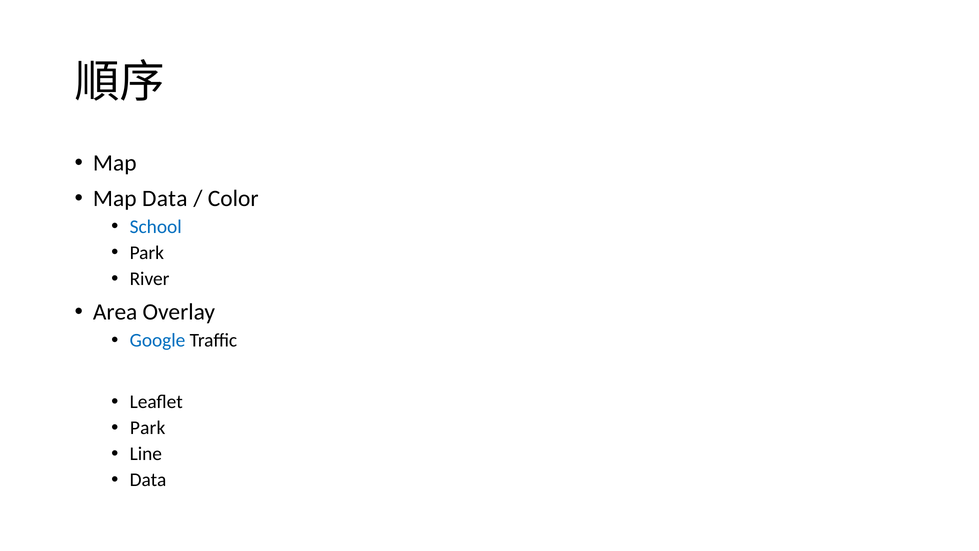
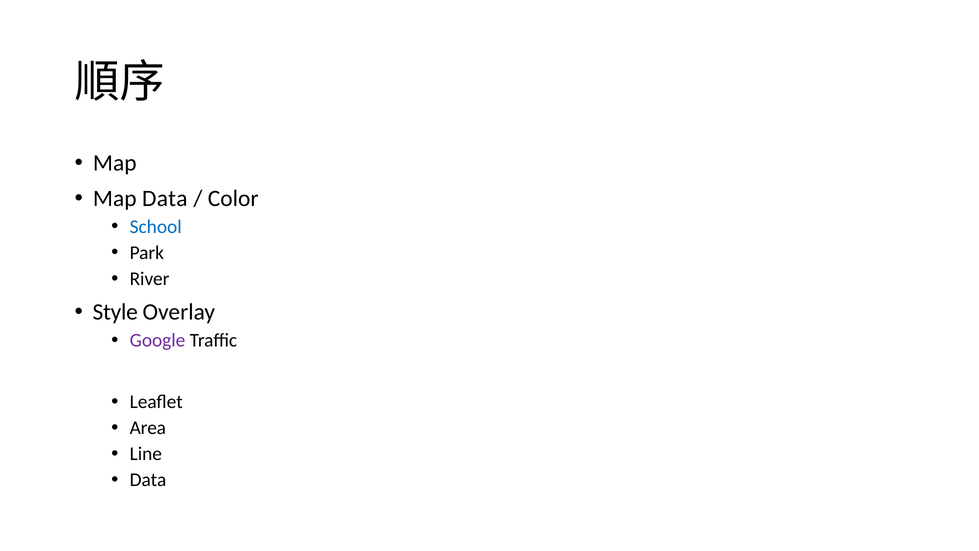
Area: Area -> Style (115, 312)
Google colour: blue -> purple (158, 340)
Park: Park -> Area (148, 428)
